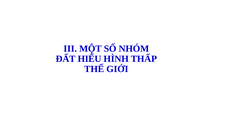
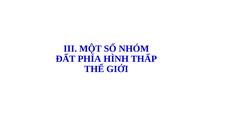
HIỂU: HIỂU -> PHÍA (90, 59)
